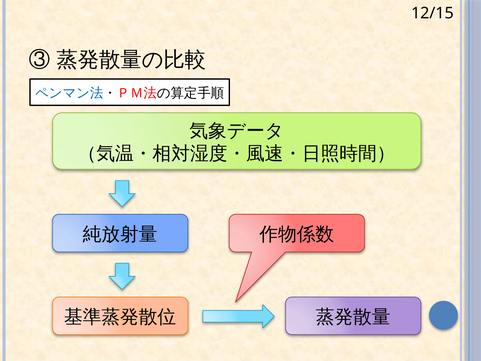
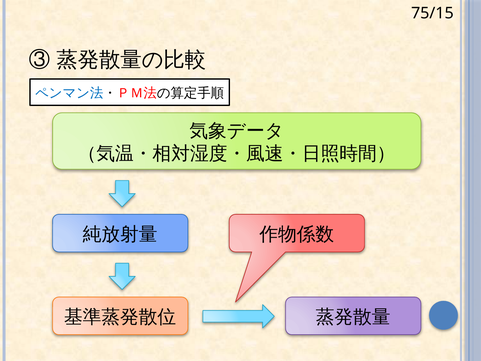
12/15: 12/15 -> 75/15 (432, 13)
